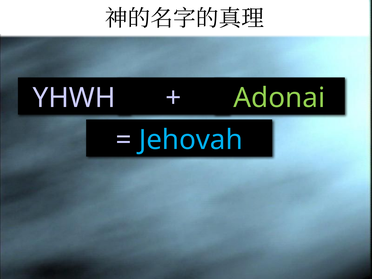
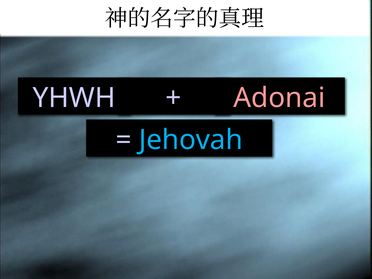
Adonai colour: light green -> pink (279, 98)
